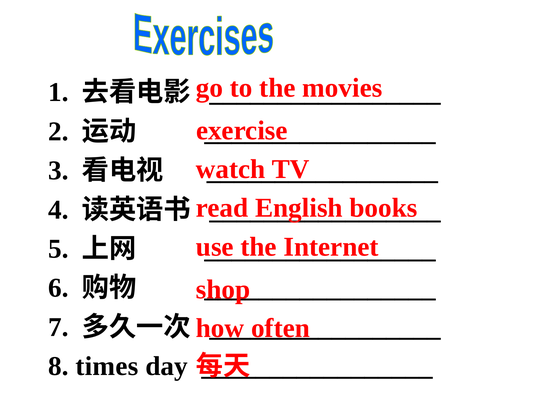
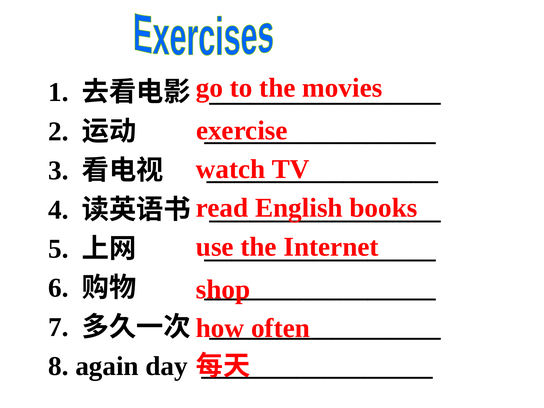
times: times -> again (107, 366)
